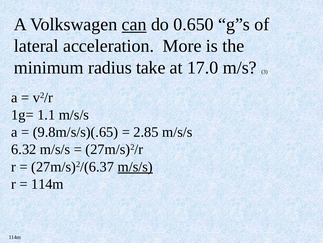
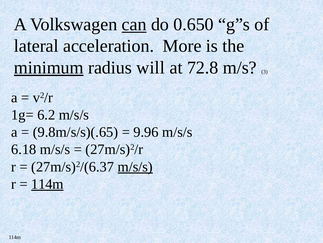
minimum underline: none -> present (49, 67)
take: take -> will (151, 67)
17.0: 17.0 -> 72.8 (203, 67)
1.1: 1.1 -> 6.2 (46, 115)
2.85: 2.85 -> 9.96 (146, 132)
6.32: 6.32 -> 6.18 (24, 149)
114m underline: none -> present (47, 183)
